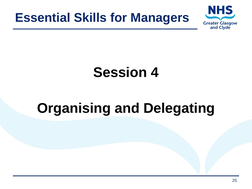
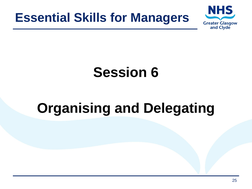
4: 4 -> 6 (155, 72)
